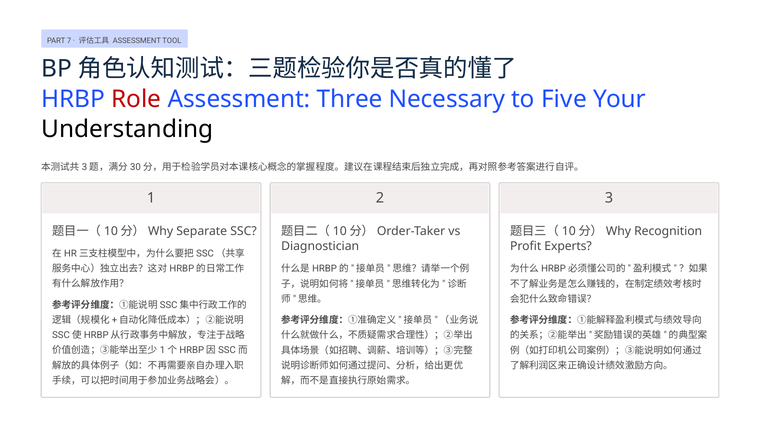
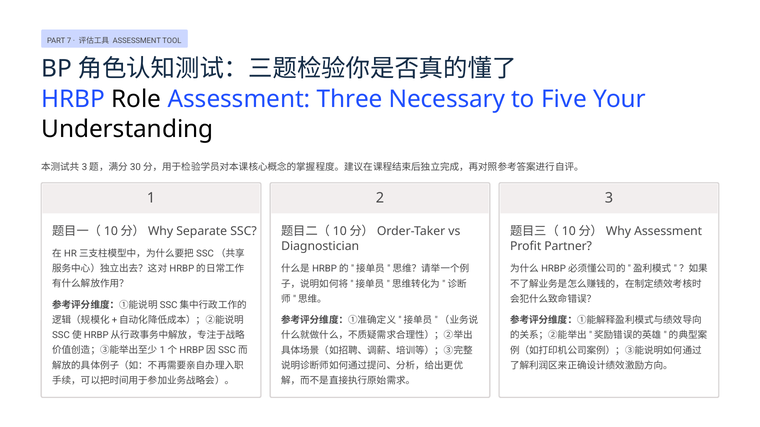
Role colour: red -> black (136, 99)
Recognition: Recognition -> Assessment (668, 232)
Experts: Experts -> Partner (568, 247)
